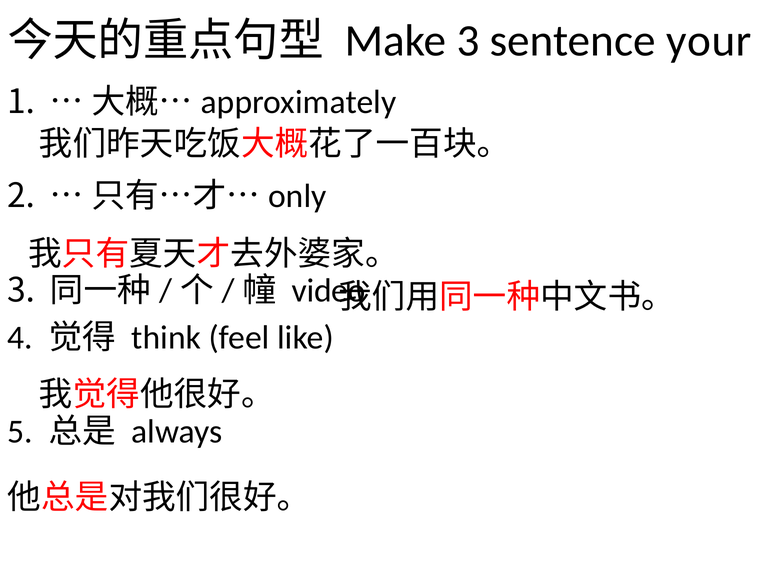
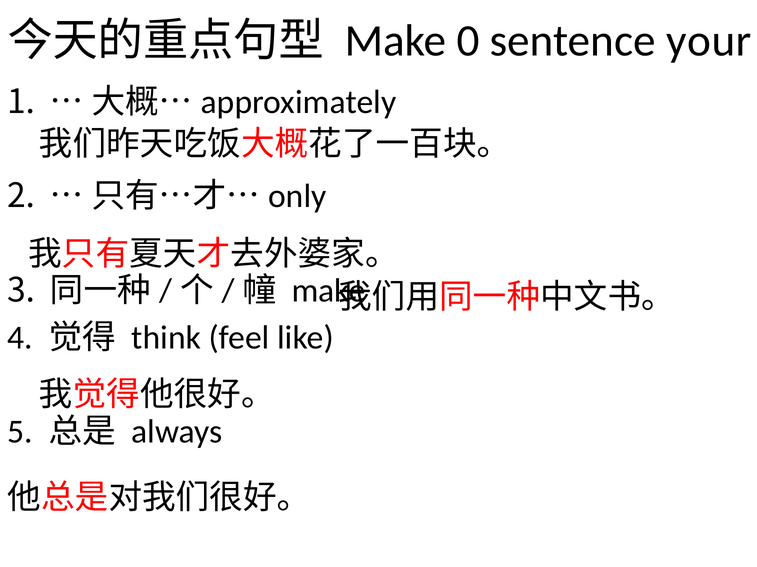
Make 3: 3 -> 0 (468, 41)
video: video -> make (329, 291)
